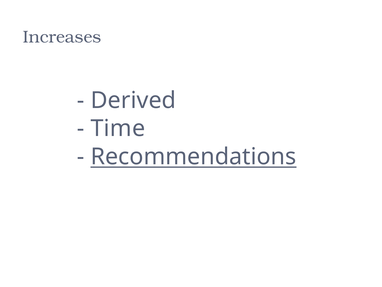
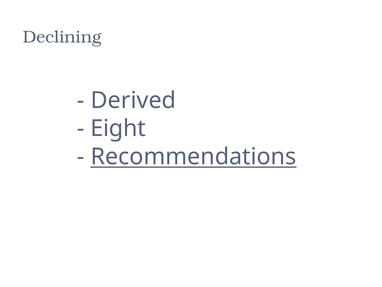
Increases: Increases -> Declining (62, 37)
Time: Time -> Eight (118, 128)
